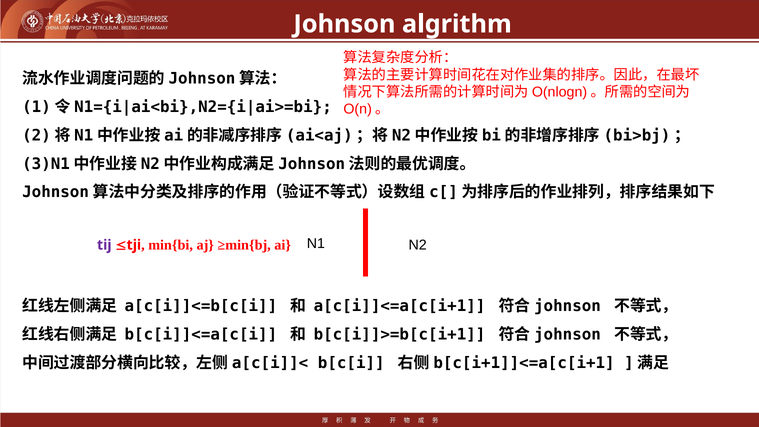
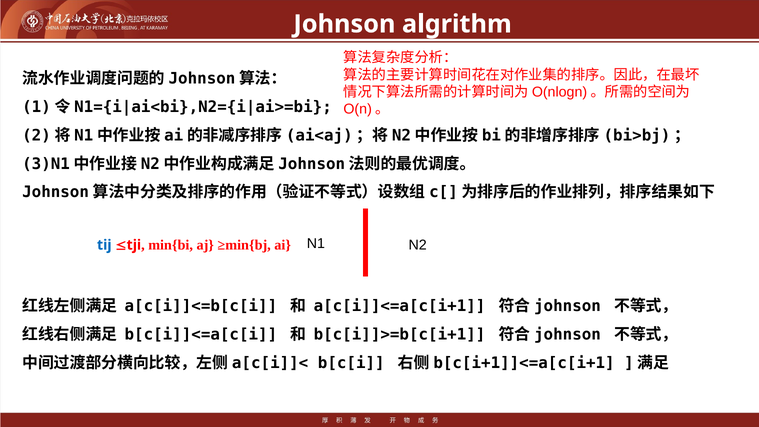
tij colour: purple -> blue (104, 245)
